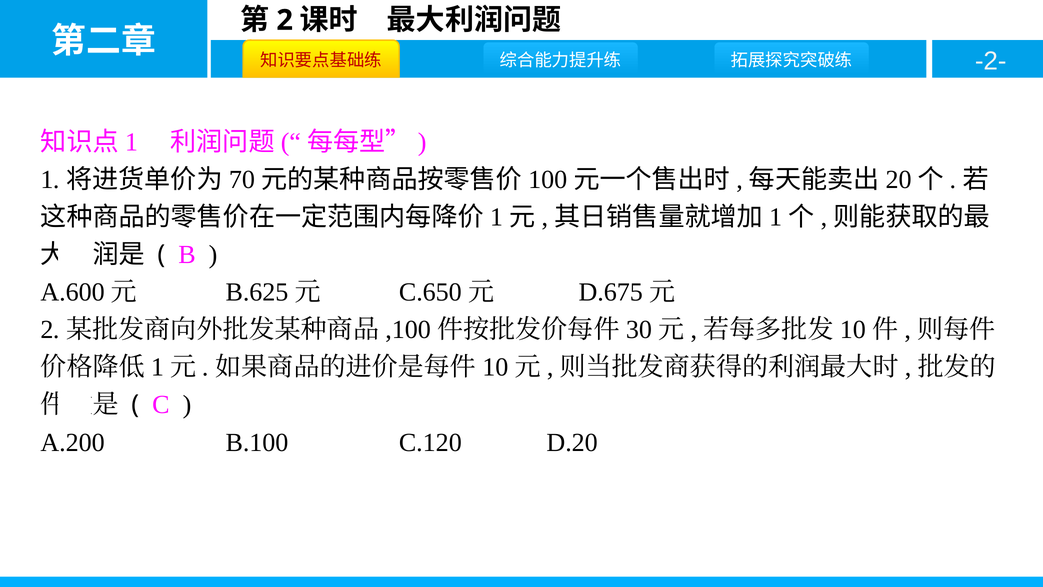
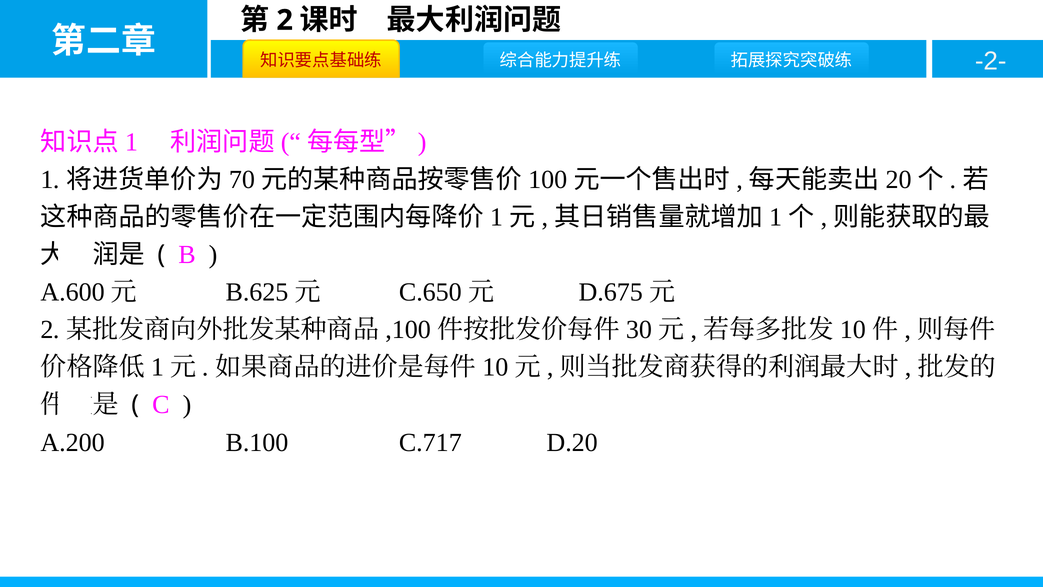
C.120: C.120 -> C.717 (430, 442)
